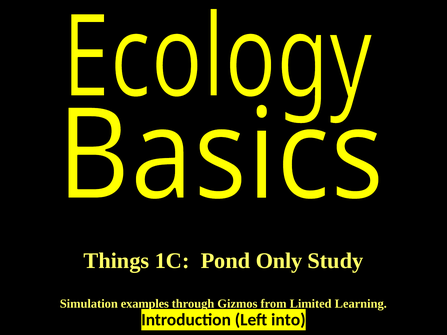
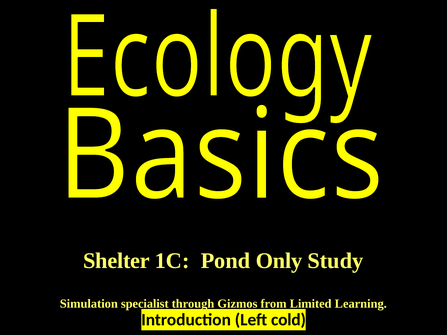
Things: Things -> Shelter (116, 261)
examples: examples -> specialist (145, 304)
into: into -> cold (289, 320)
